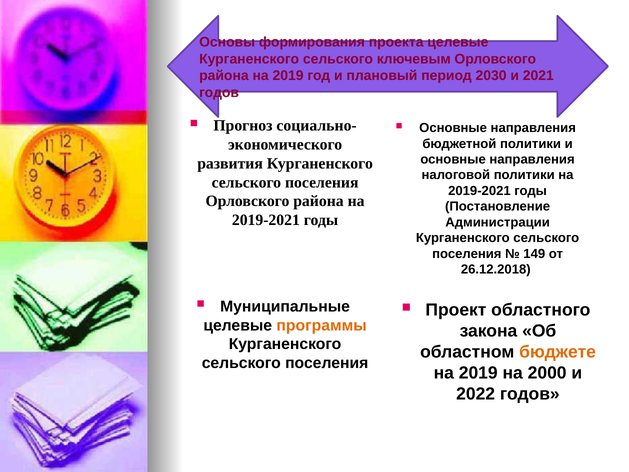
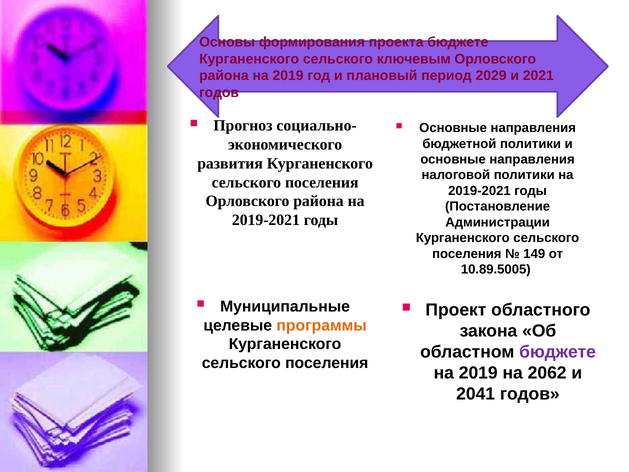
проекта целевые: целевые -> бюджете (458, 42)
2030: 2030 -> 2029 (491, 76)
26.12.2018: 26.12.2018 -> 10.89.5005 (496, 269)
бюджете colour: orange -> purple (558, 352)
2000: 2000 -> 2062 (547, 373)
2022: 2022 -> 2041 (476, 394)
